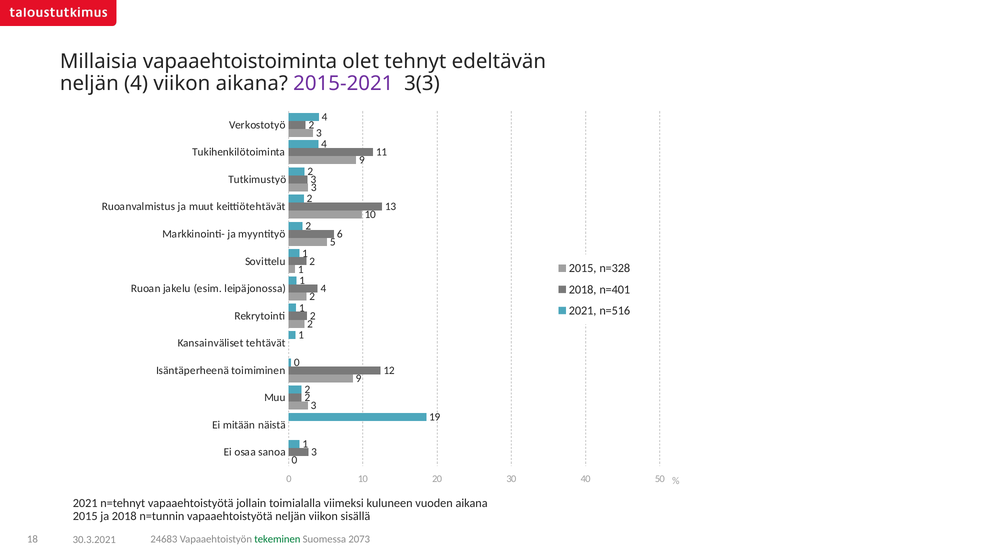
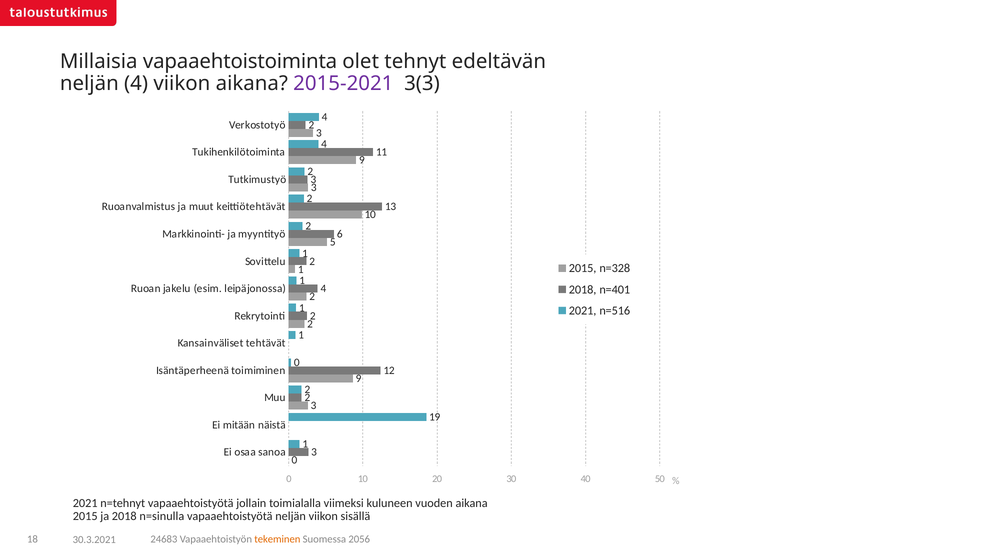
n=tunnin: n=tunnin -> n=sinulla (162, 516)
tekeminen colour: green -> orange (277, 539)
2073: 2073 -> 2056 (359, 539)
